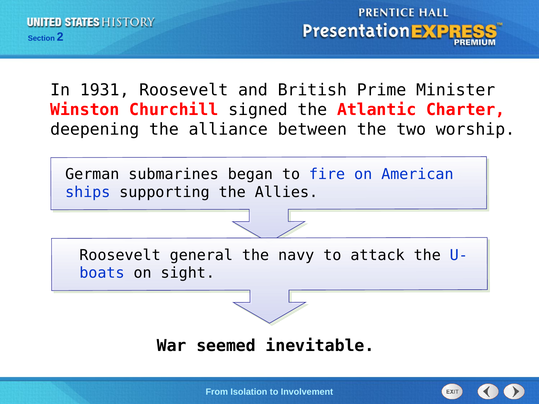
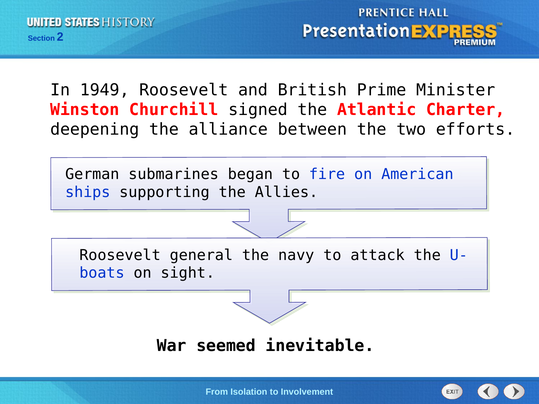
1931: 1931 -> 1949 (105, 90)
worship: worship -> efforts (475, 130)
